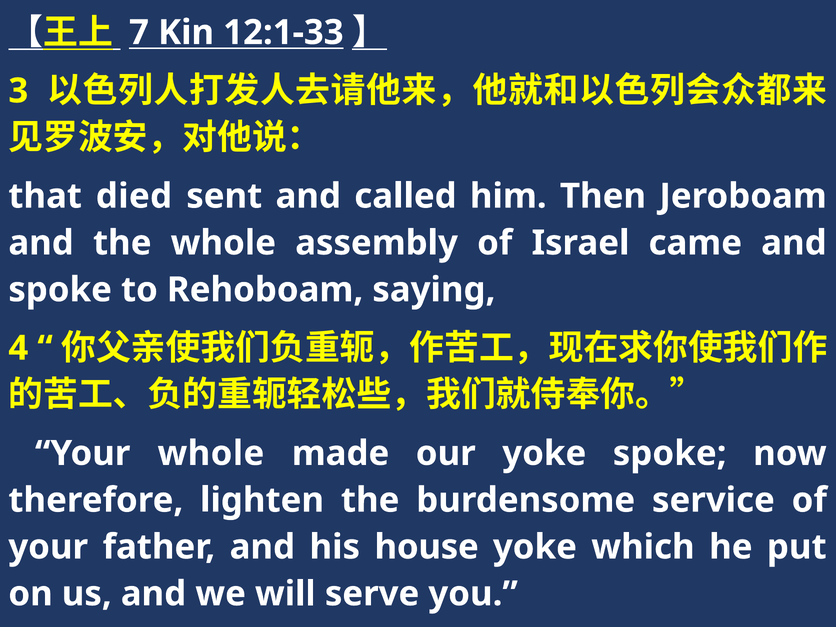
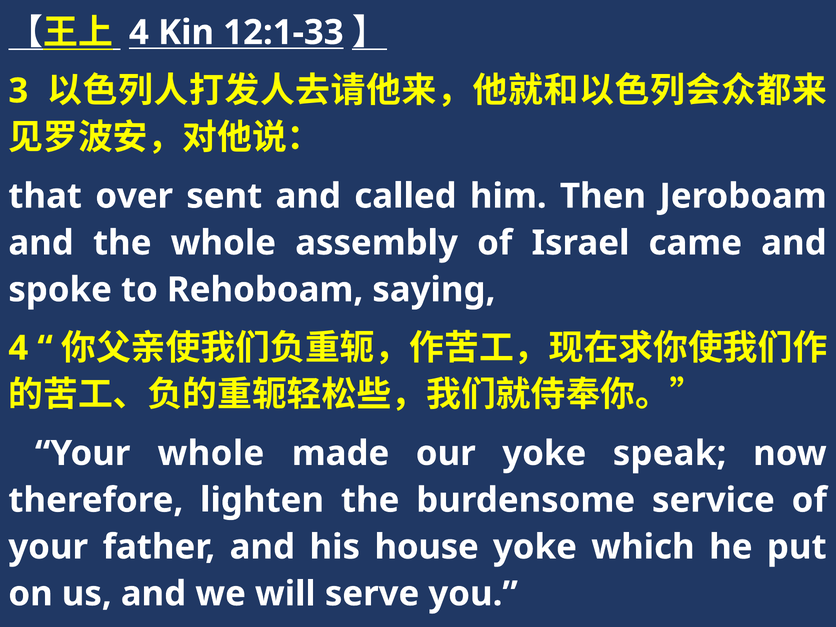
7: 7 -> 4 (139, 33)
died: died -> over (134, 196)
yoke spoke: spoke -> speak (670, 453)
